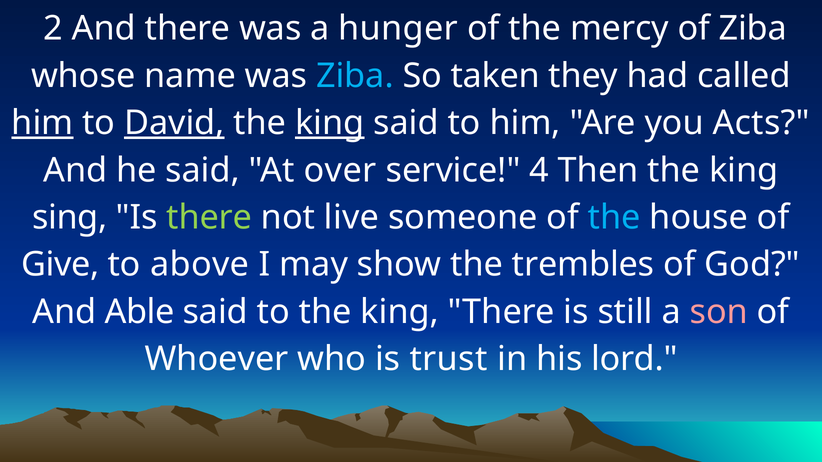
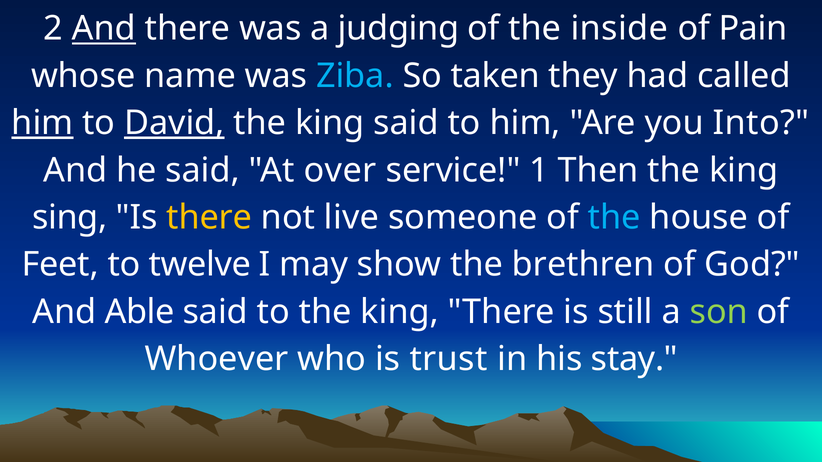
And underline: none -> present (104, 29)
hunger: hunger -> judging (399, 29)
mercy: mercy -> inside (619, 29)
of Ziba: Ziba -> Pain (753, 29)
king underline: present -> none (330, 123)
Acts: Acts -> Into (761, 123)
4: 4 -> 1 (539, 170)
there colour: light green -> yellow (209, 218)
Give: Give -> Feet (60, 265)
above: above -> twelve (200, 265)
trembles: trembles -> brethren (583, 265)
son colour: pink -> light green (719, 312)
lord: lord -> stay (634, 359)
